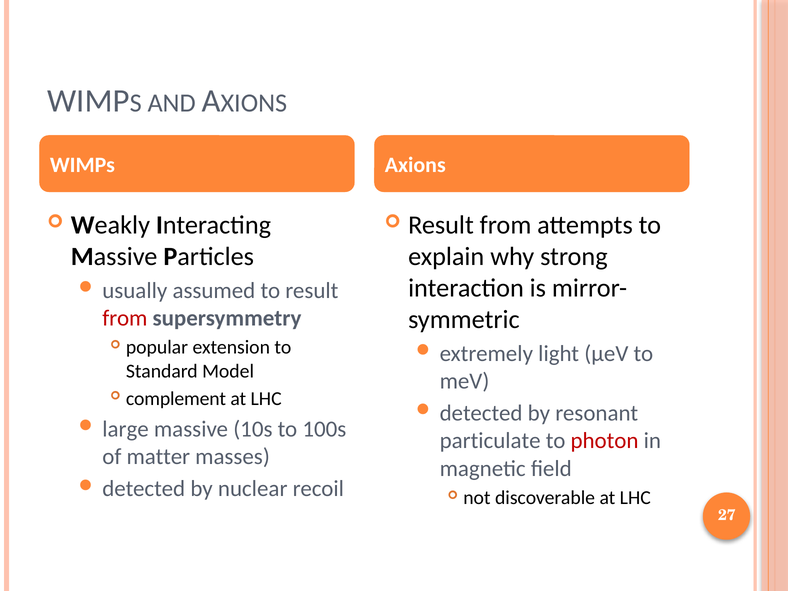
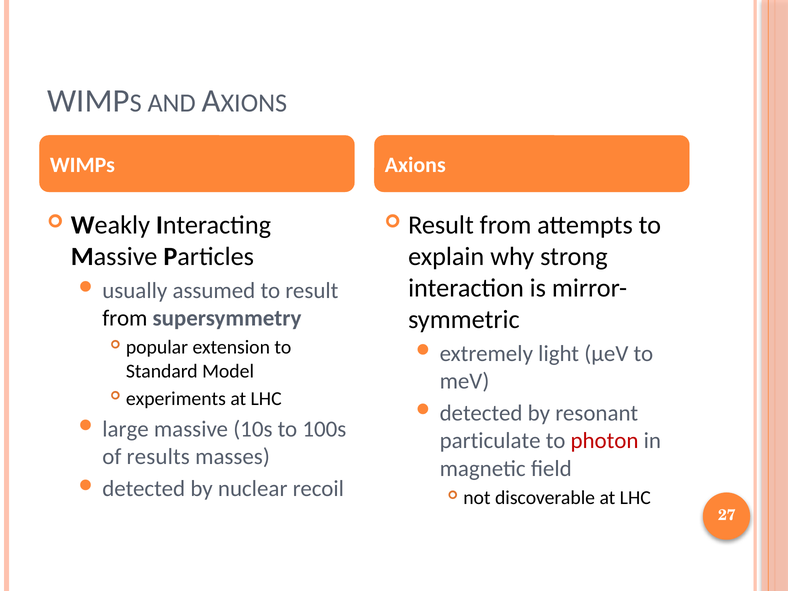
from colour: red -> black (125, 318)
complement: complement -> experiments (176, 399)
matter: matter -> results (158, 457)
